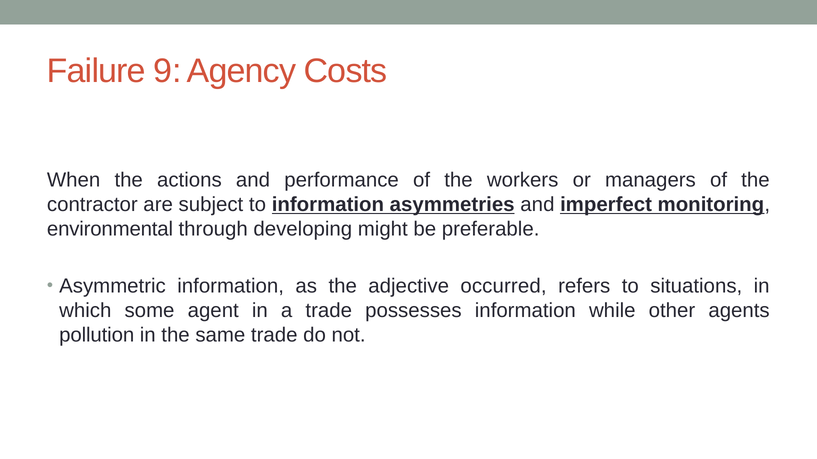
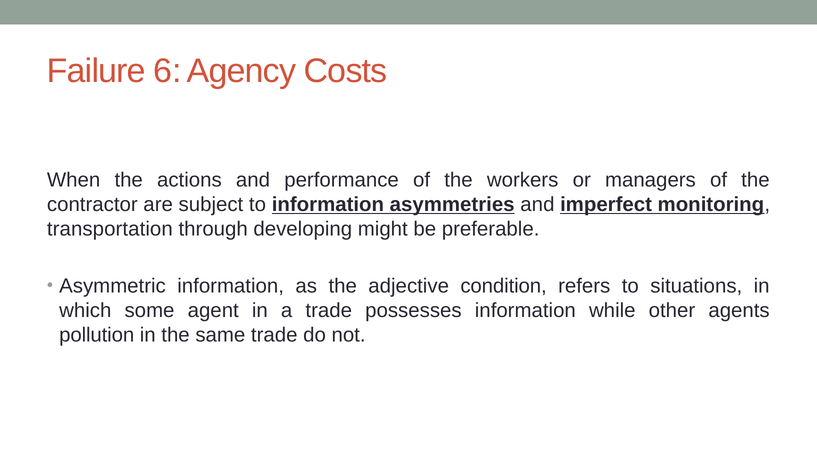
9: 9 -> 6 (167, 71)
environmental: environmental -> transportation (110, 229)
occurred: occurred -> condition (504, 286)
